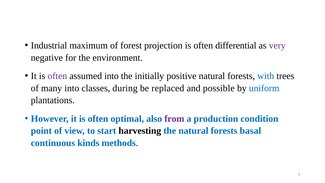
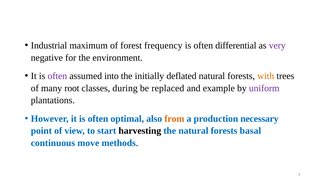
projection: projection -> frequency (163, 45)
positive: positive -> deflated (182, 76)
with colour: blue -> orange (266, 76)
many into: into -> root (72, 88)
possible: possible -> example (219, 88)
uniform colour: blue -> purple (264, 88)
from colour: purple -> orange (174, 119)
condition: condition -> necessary (259, 119)
kinds: kinds -> move (88, 143)
